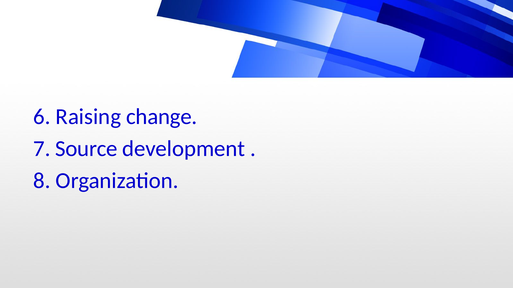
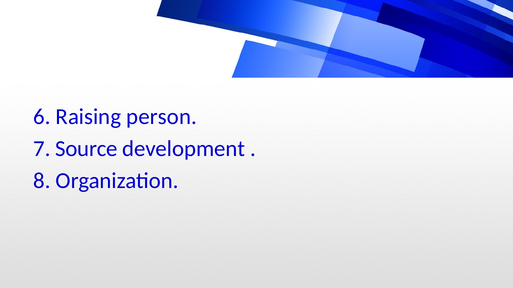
change: change -> person (162, 117)
